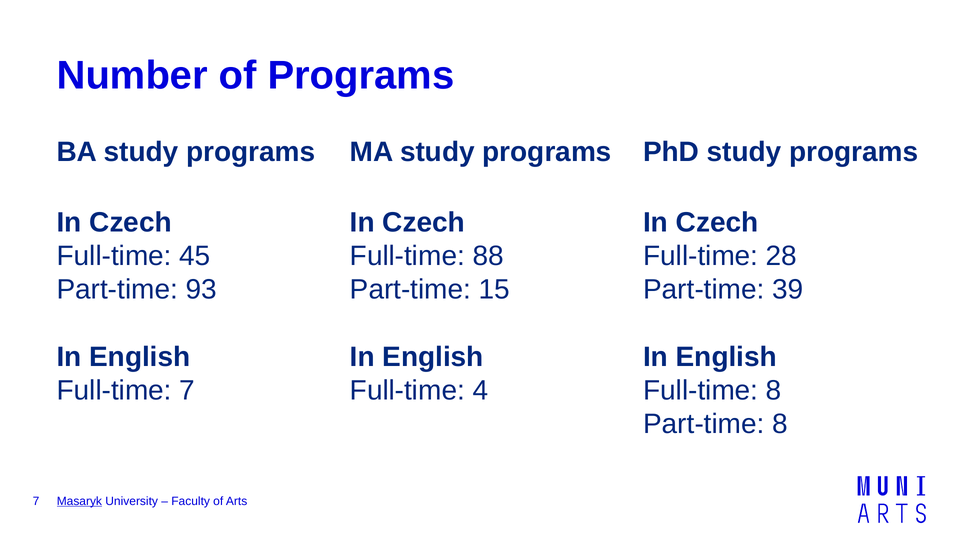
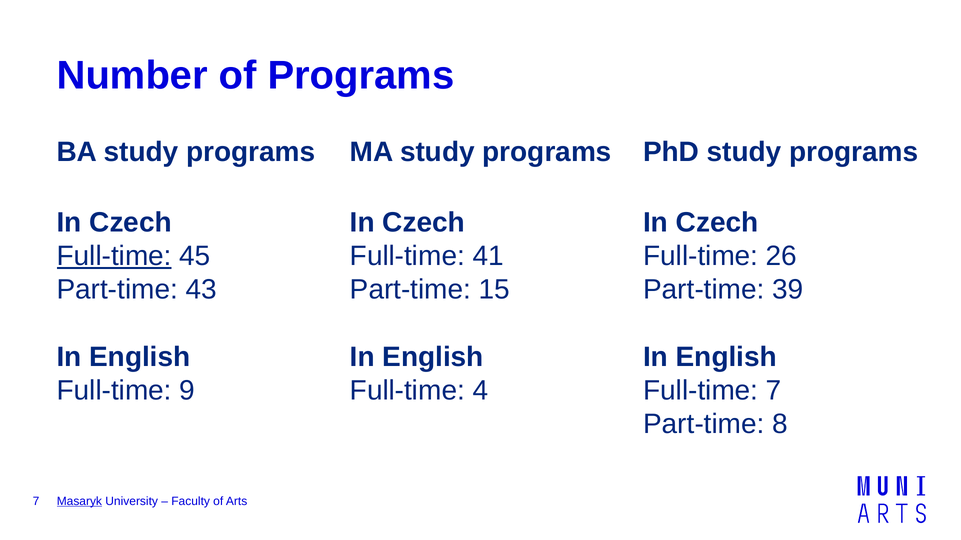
Full-time underline: none -> present (114, 256)
88: 88 -> 41 (488, 256)
28: 28 -> 26 (781, 256)
93: 93 -> 43 (201, 290)
Full-time 7: 7 -> 9 (187, 391)
Full-time 8: 8 -> 7 (774, 391)
